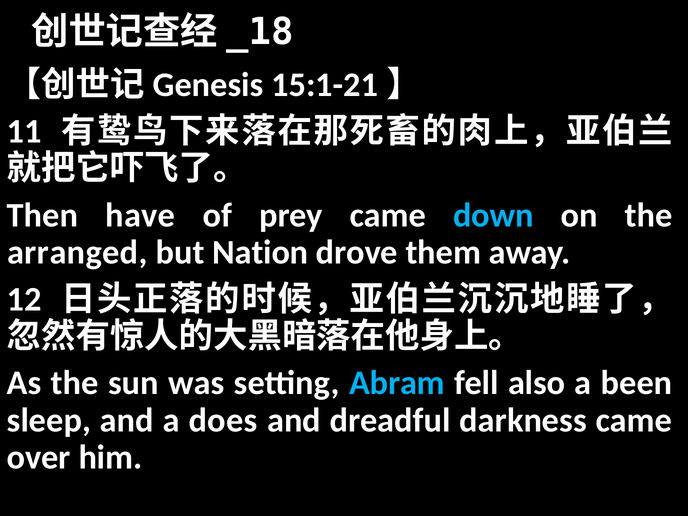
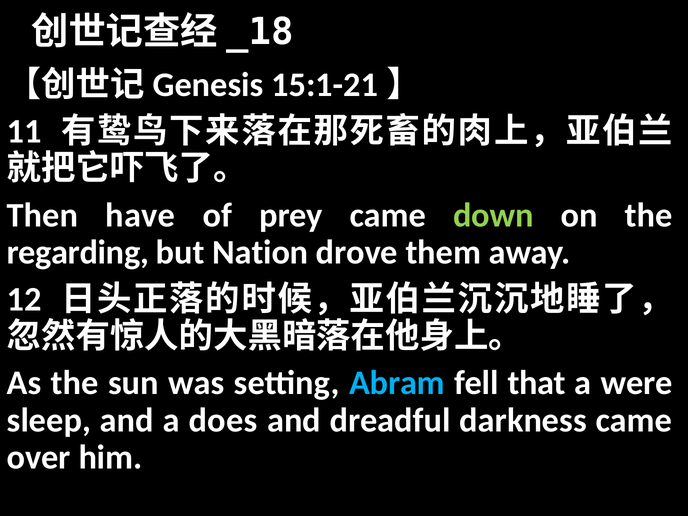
down colour: light blue -> light green (493, 215)
arranged: arranged -> regarding (78, 253)
also: also -> that (537, 383)
been: been -> were (637, 383)
